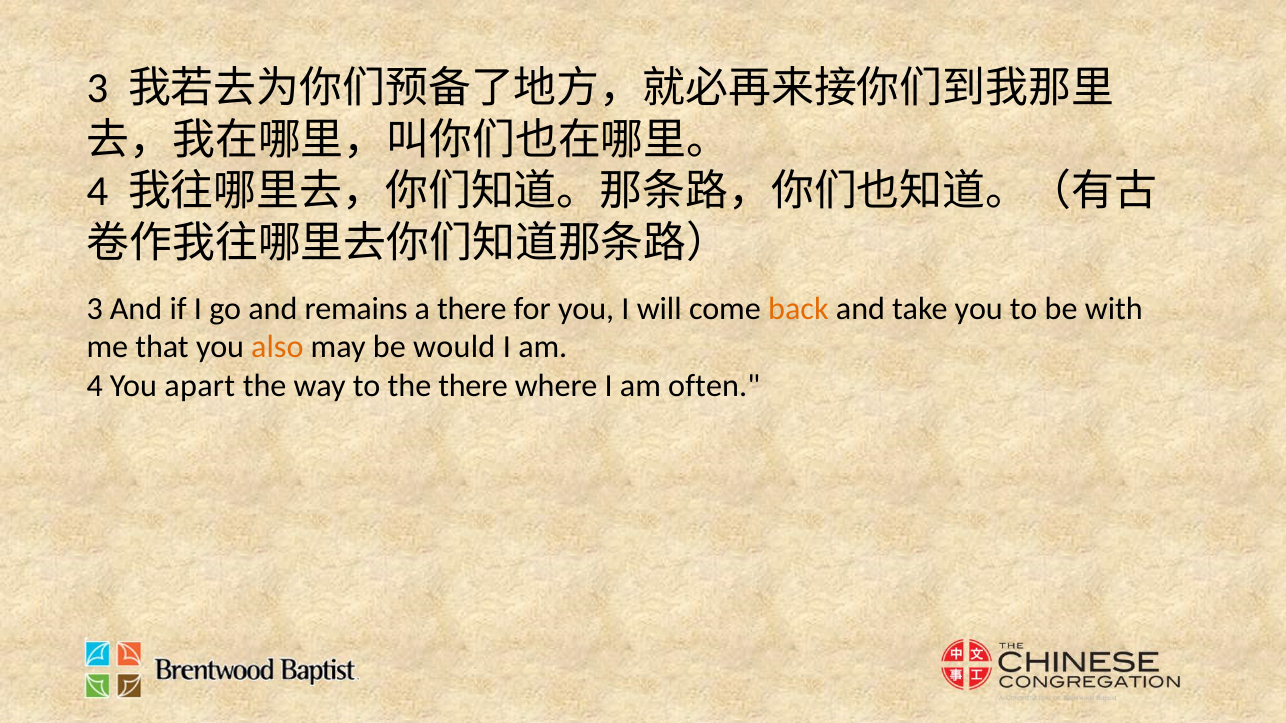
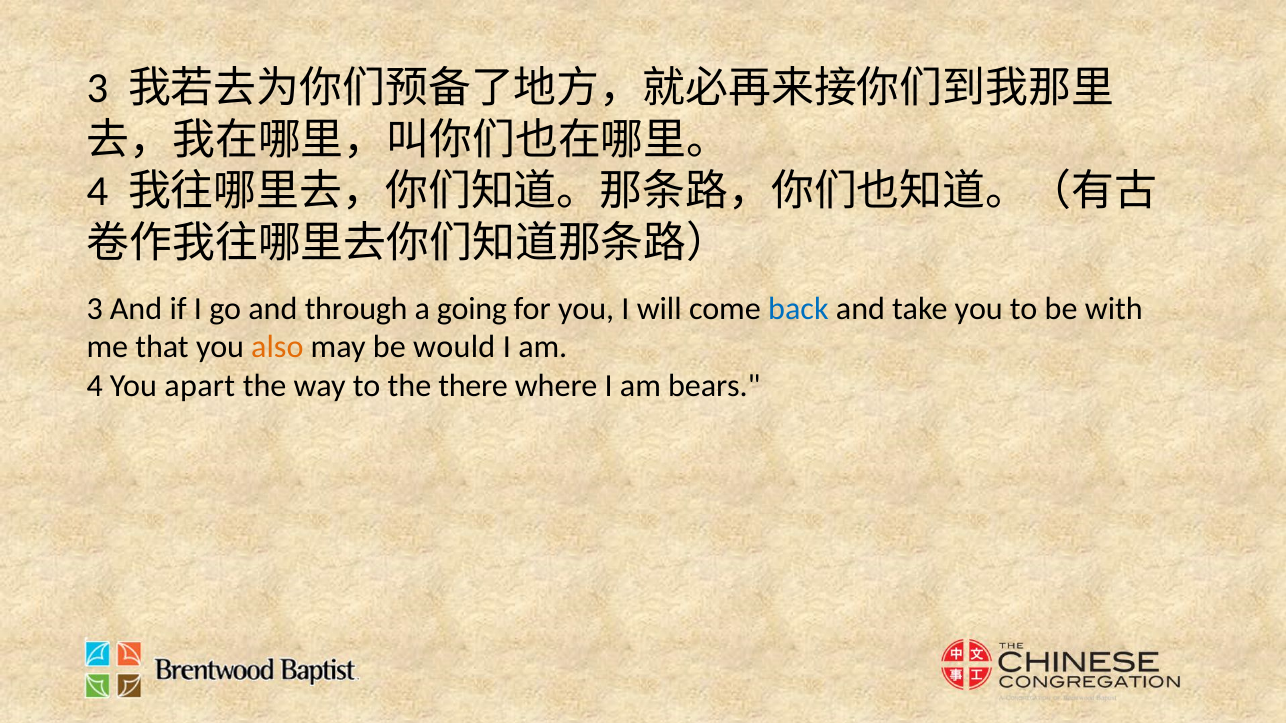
remains: remains -> through (356, 309)
a there: there -> going (472, 309)
back colour: orange -> blue (798, 309)
often: often -> bears (714, 386)
